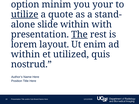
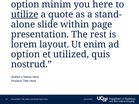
you your: your -> here (103, 4)
within with: with -> page (102, 24)
The underline: present -> none (79, 35)
within: within -> option (26, 55)
